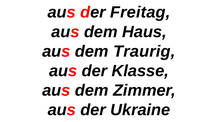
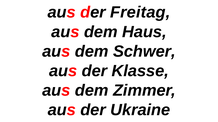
Traurig: Traurig -> Schwer (144, 52)
